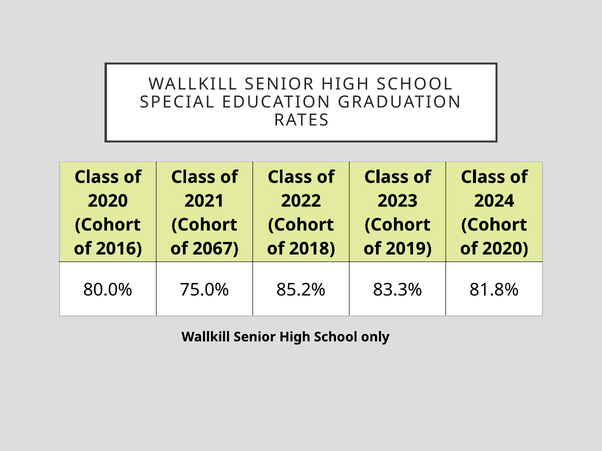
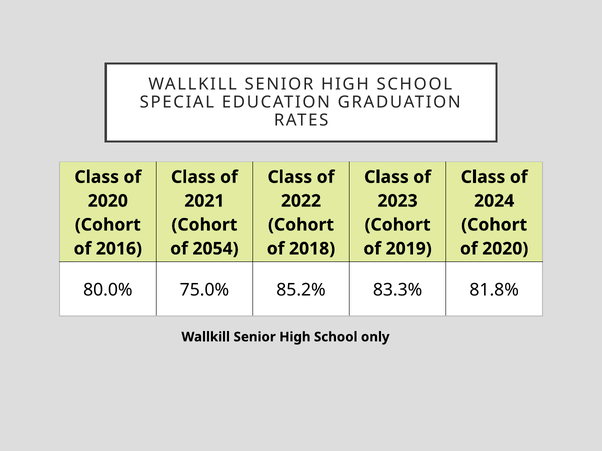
2067: 2067 -> 2054 (216, 249)
